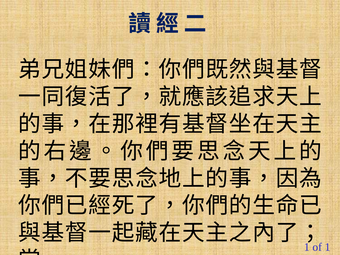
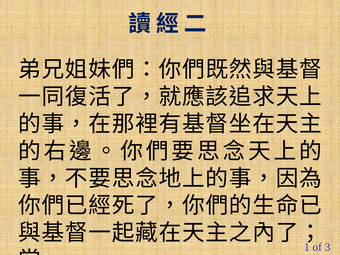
1: 1 -> 3 (328, 247)
